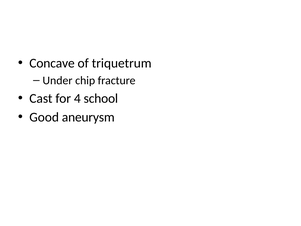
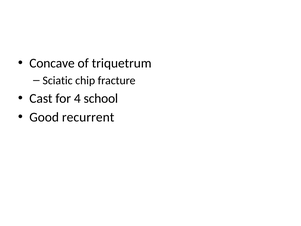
Under: Under -> Sciatic (58, 80)
aneurysm: aneurysm -> recurrent (88, 117)
